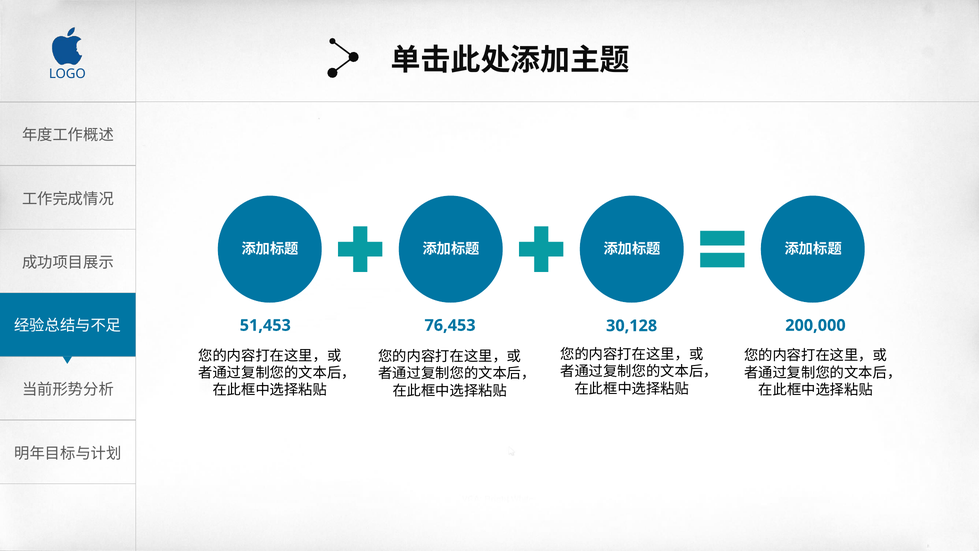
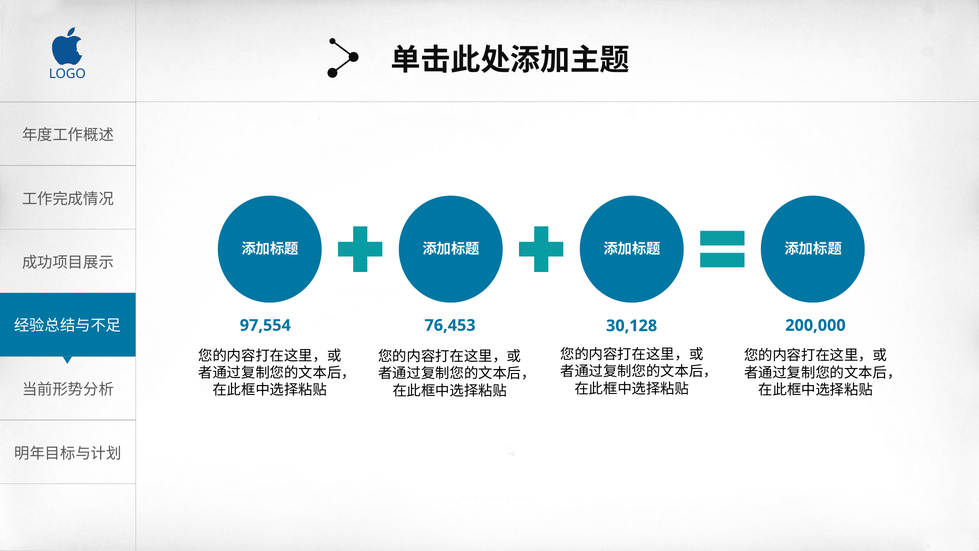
51,453: 51,453 -> 97,554 (265, 325)
